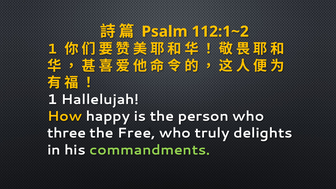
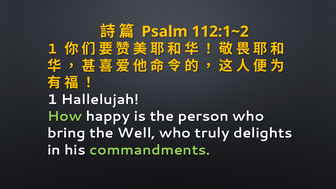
How colour: yellow -> light green (65, 116)
three: three -> bring (66, 133)
Free: Free -> Well (136, 133)
